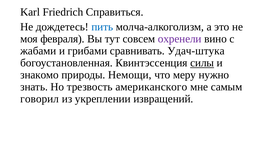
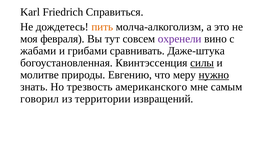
пить colour: blue -> orange (102, 27)
Удач-штука: Удач-штука -> Даже-штука (196, 51)
знакомо: знакомо -> молитве (40, 75)
Немощи: Немощи -> Евгению (130, 75)
нужно underline: none -> present (214, 75)
укреплении: укреплении -> территории (103, 99)
